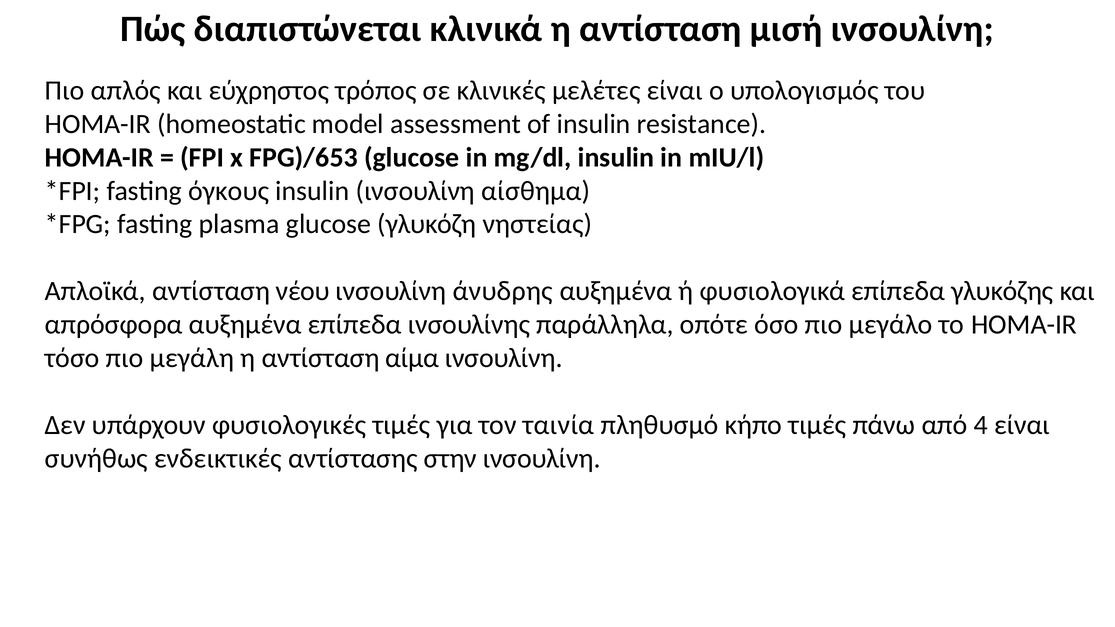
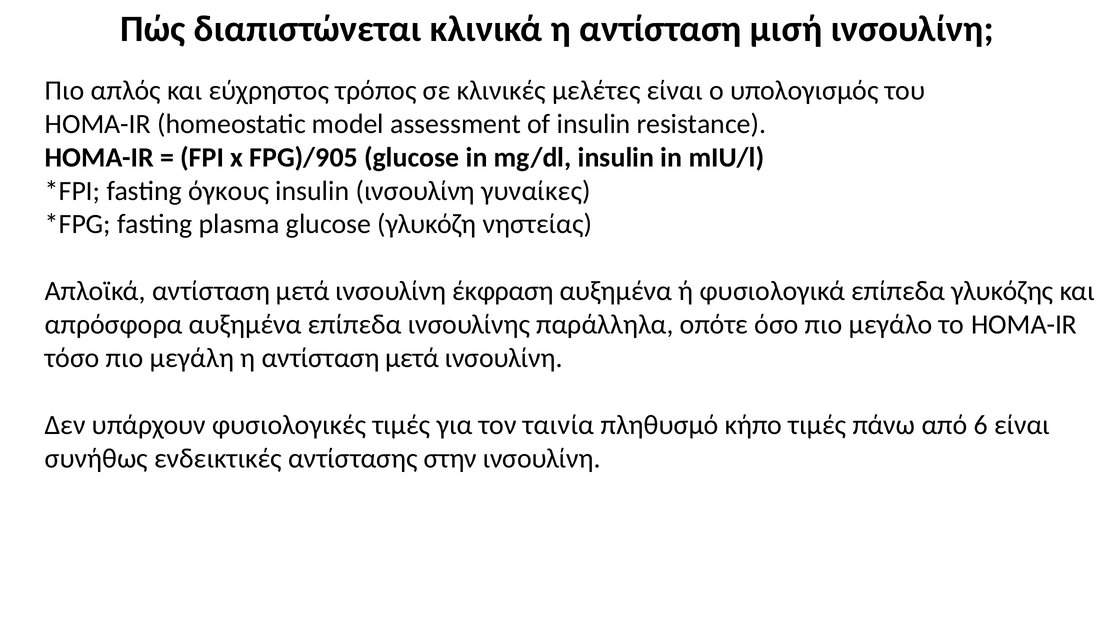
FPG)/653: FPG)/653 -> FPG)/905 (304, 157)
αίσθημα: αίσθημα -> γυναίκες (536, 191)
Απλοϊκά αντίσταση νέου: νέου -> μετά (303, 291)
άνυδρης: άνυδρης -> έκφραση (503, 291)
η αντίσταση αίμα: αίμα -> μετά (412, 358)
4: 4 -> 6 (981, 425)
